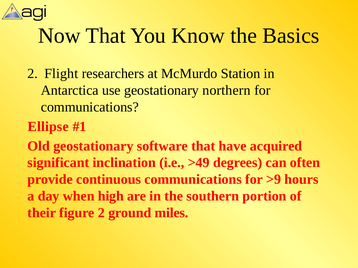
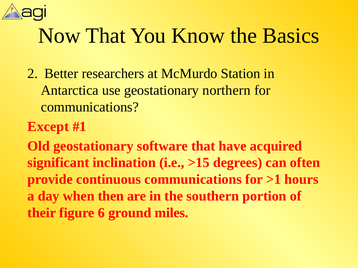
Flight: Flight -> Better (61, 74)
Ellipse: Ellipse -> Except (48, 127)
>49: >49 -> >15 (199, 163)
>9: >9 -> >1 (274, 180)
high: high -> then (111, 196)
figure 2: 2 -> 6 (101, 213)
